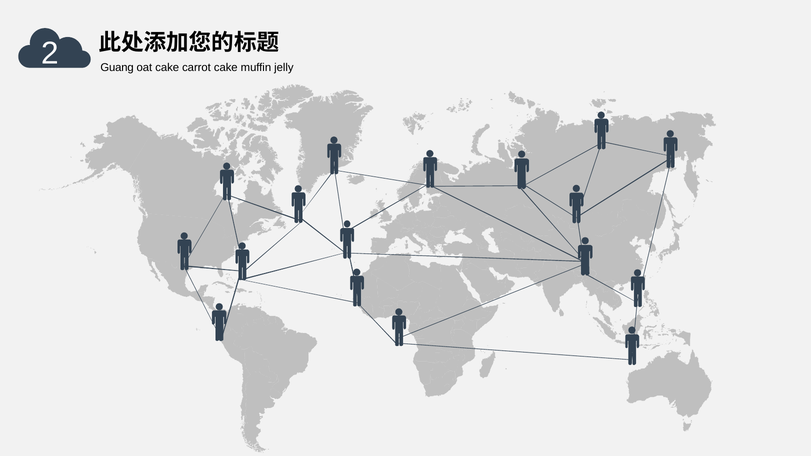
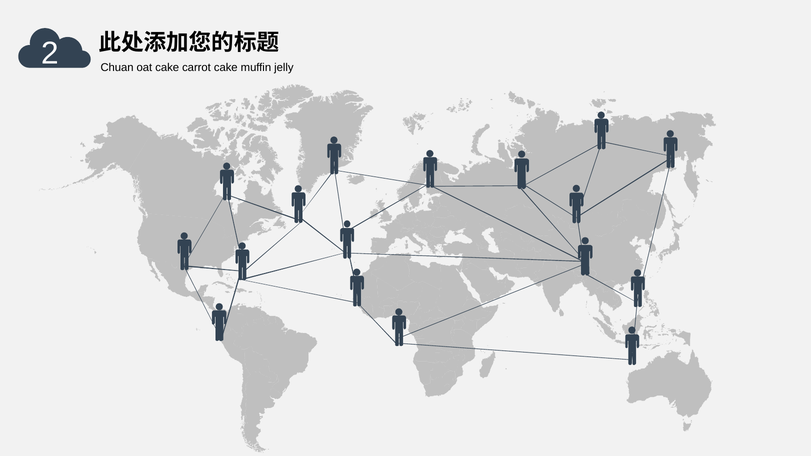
Guang: Guang -> Chuan (117, 67)
